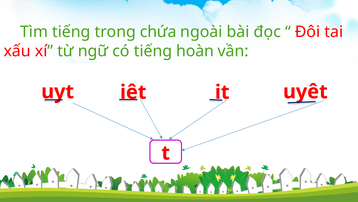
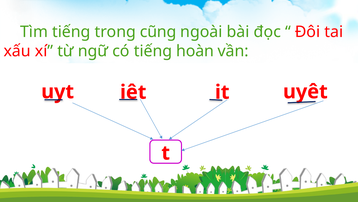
chứa: chứa -> cũng (158, 32)
